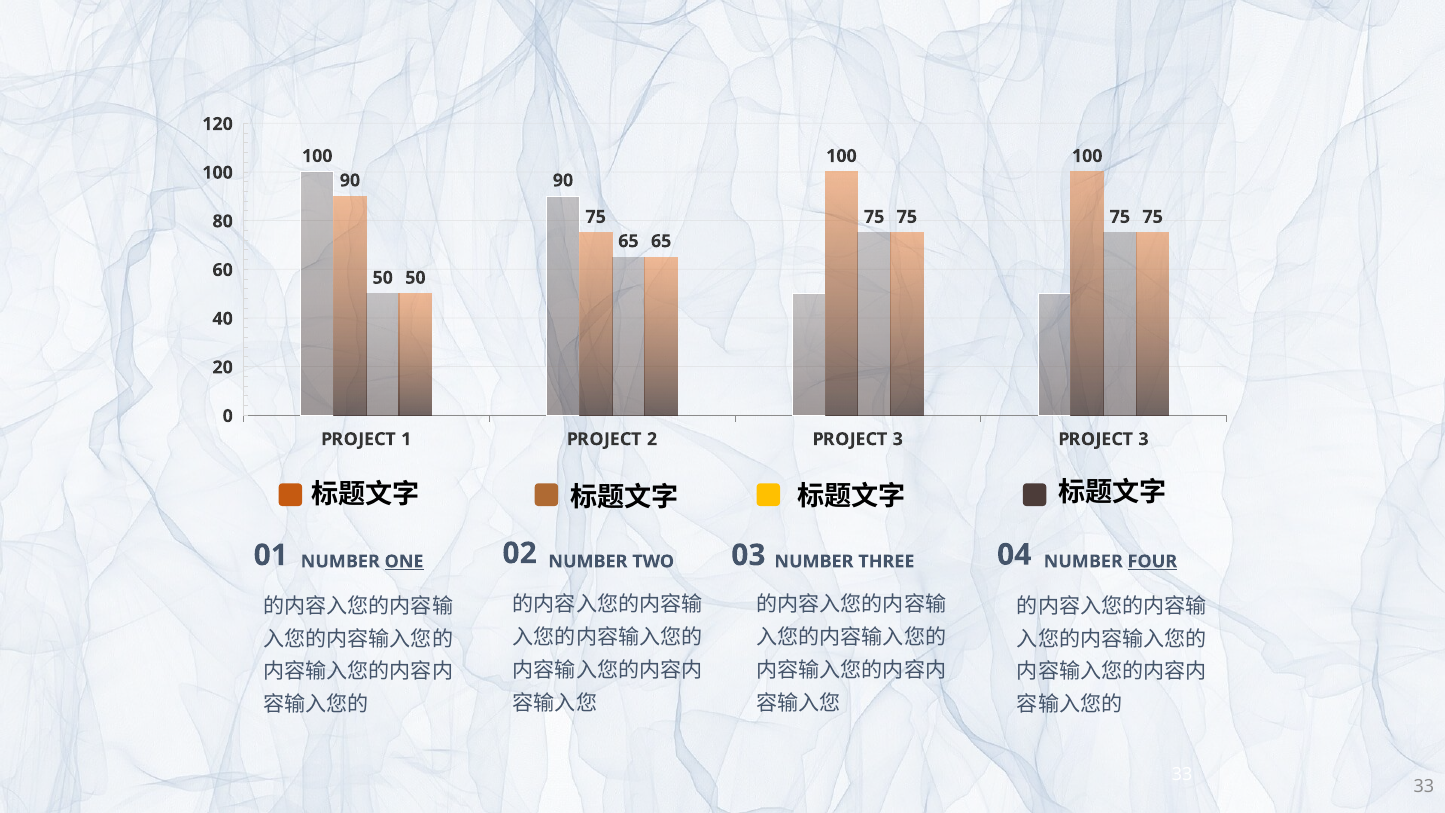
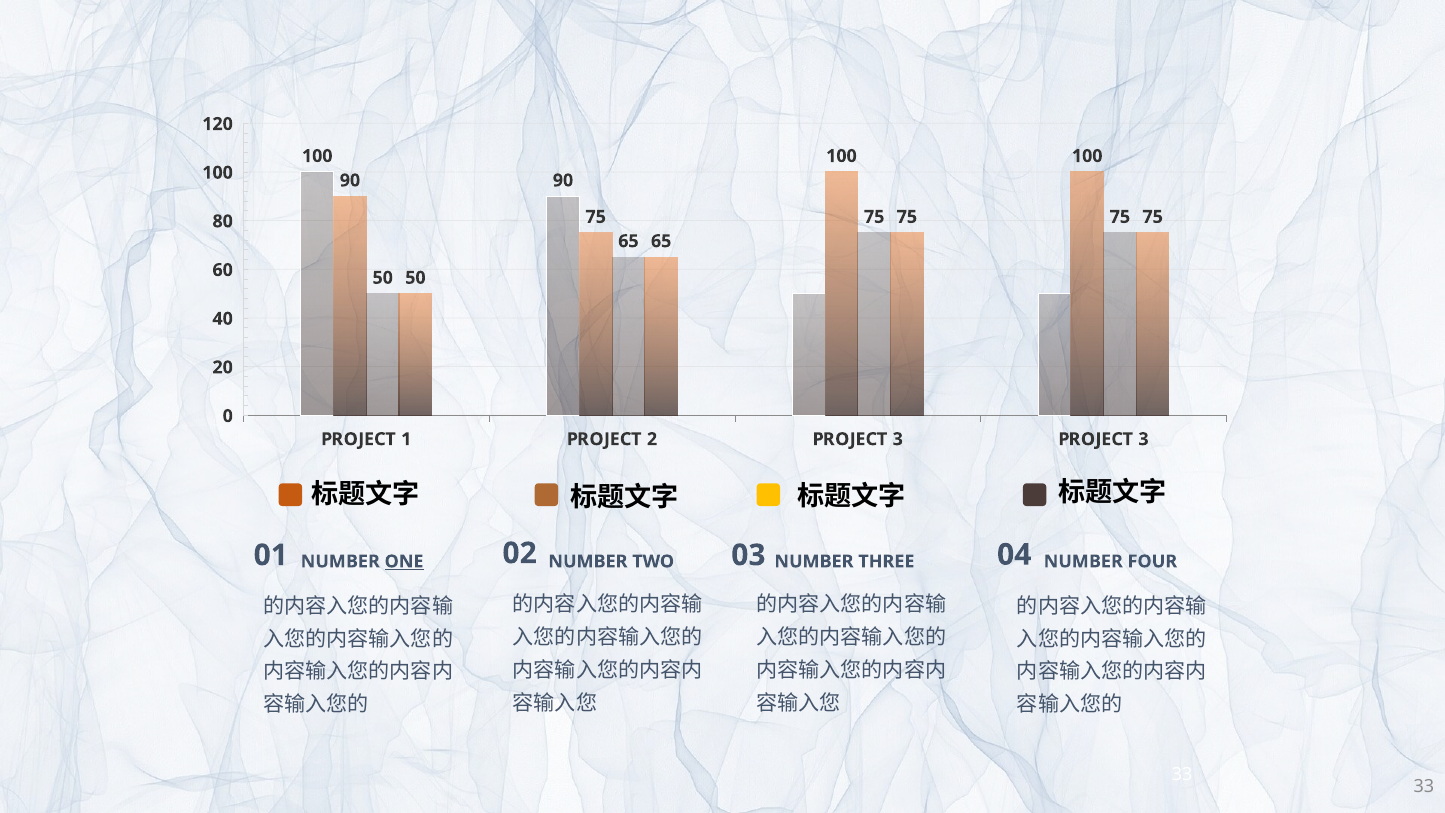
FOUR underline: present -> none (1152, 561)
